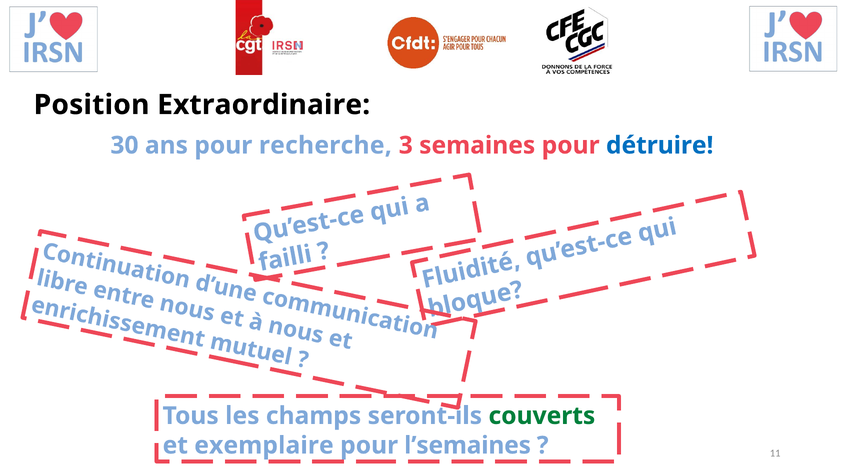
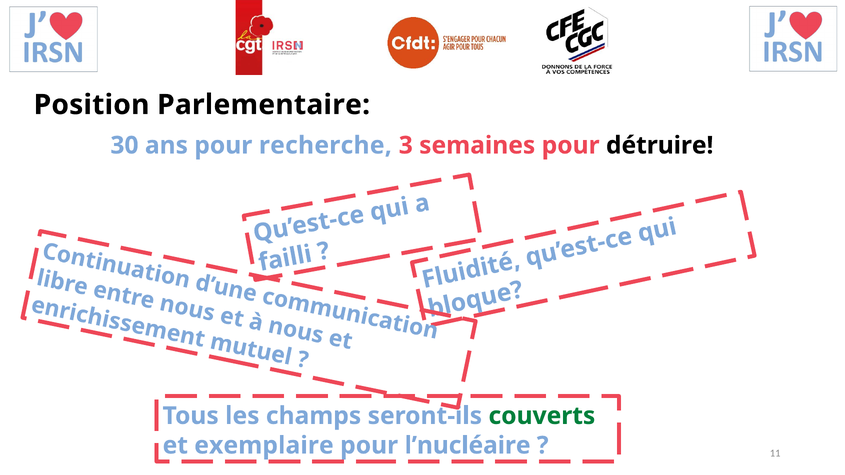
Extraordinaire: Extraordinaire -> Parlementaire (264, 105)
détruire colour: blue -> black (660, 145)
l’semaines: l’semaines -> l’nucléaire (468, 446)
